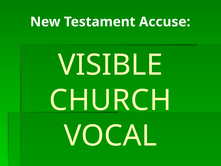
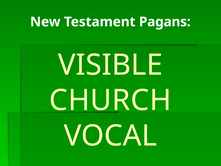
Accuse: Accuse -> Pagans (165, 22)
